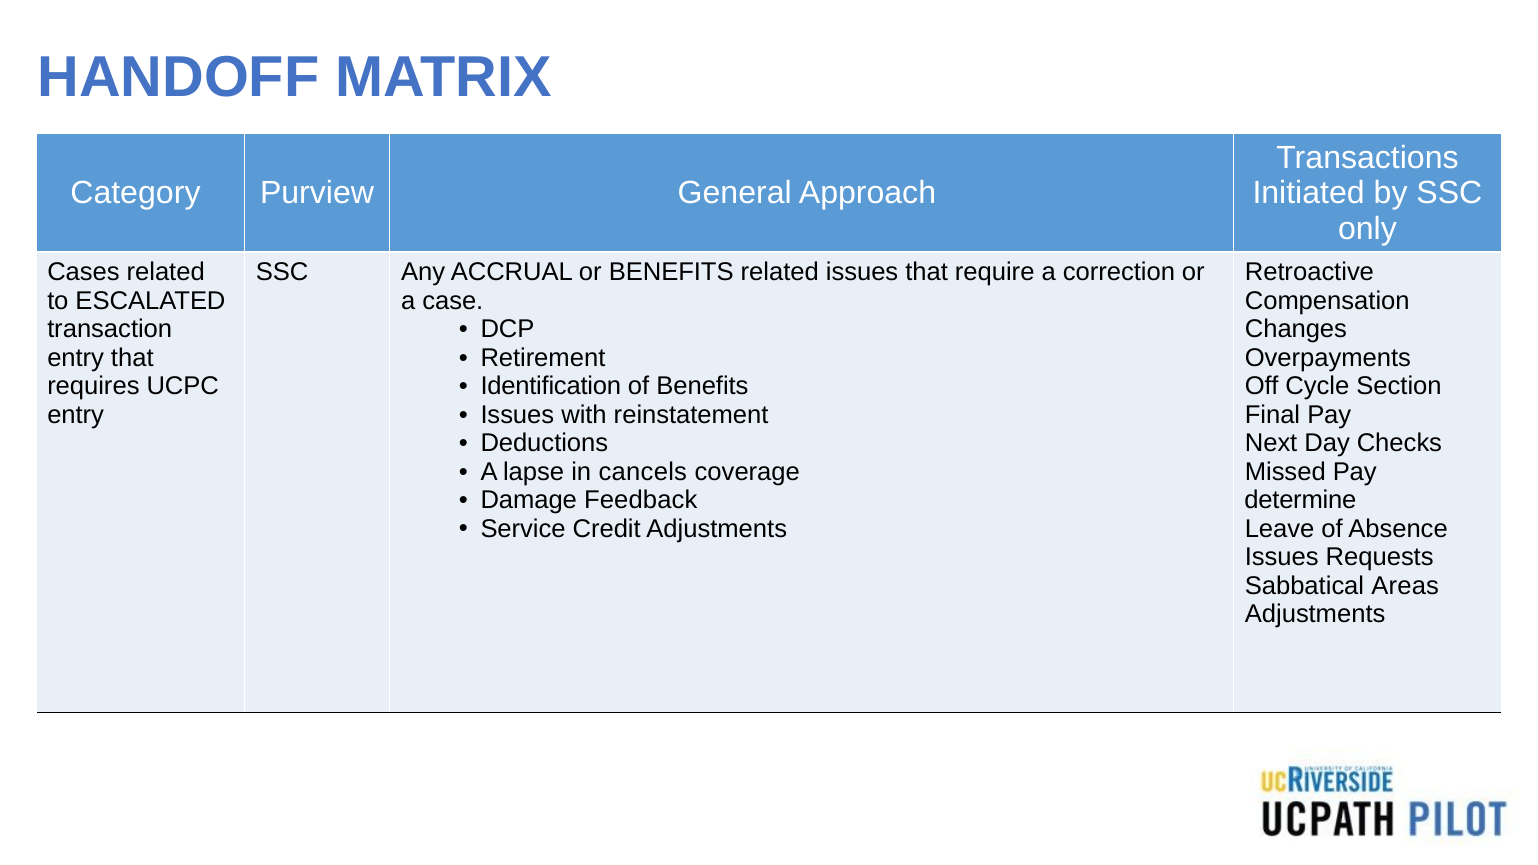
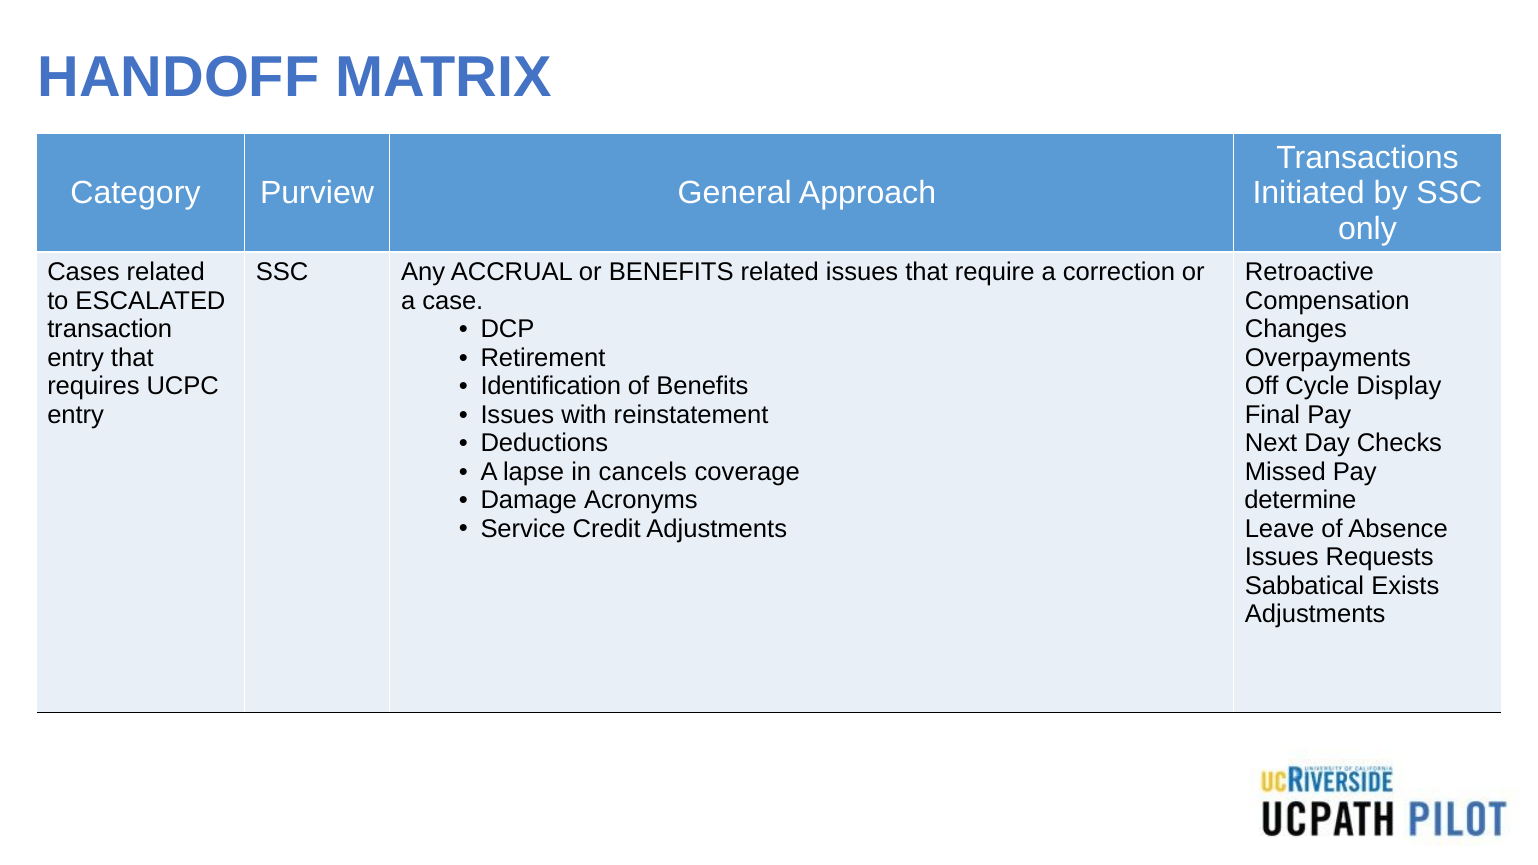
Section: Section -> Display (1399, 386)
Feedback: Feedback -> Acronyms (641, 500)
Areas: Areas -> Exists (1405, 586)
